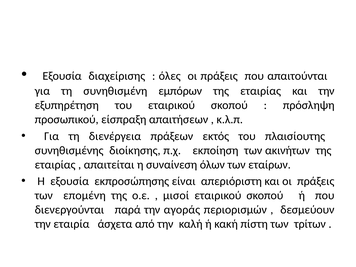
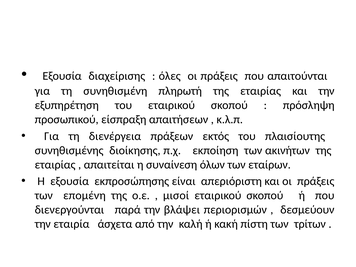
εμπόρων: εμπόρων -> πληρωτή (180, 91)
αγοράς: αγοράς -> βλάψει (182, 210)
